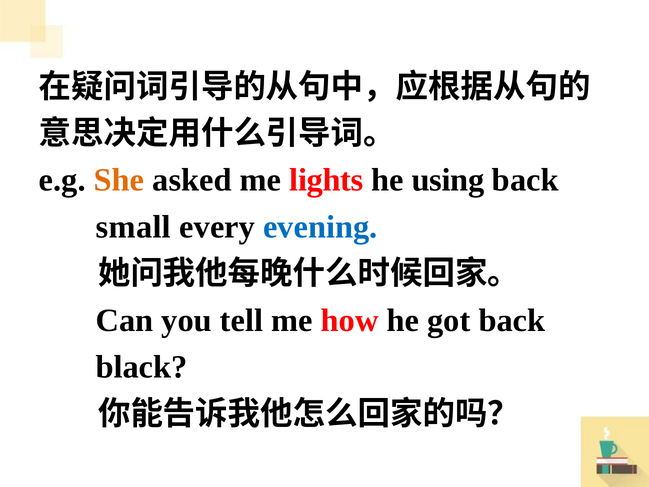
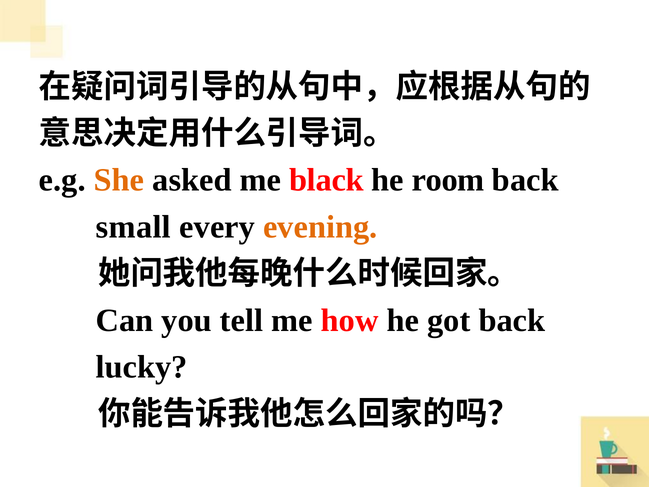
lights: lights -> black (326, 180)
using: using -> room (448, 180)
evening colour: blue -> orange (320, 227)
black: black -> lucky (142, 367)
